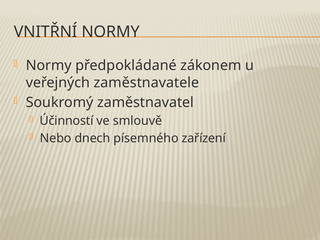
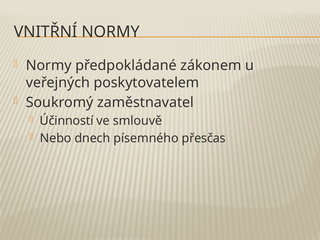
zaměstnavatele: zaměstnavatele -> poskytovatelem (146, 83)
zařízení: zařízení -> přesčas (204, 138)
